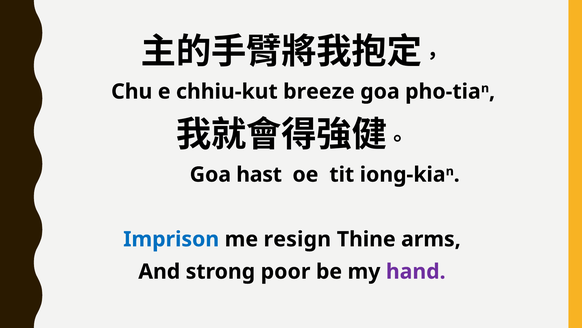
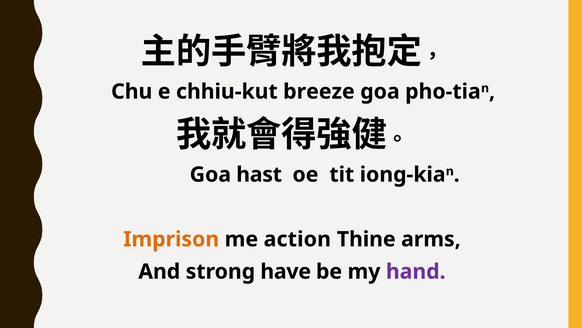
Imprison colour: blue -> orange (171, 239)
resign: resign -> action (297, 239)
poor: poor -> have (286, 271)
